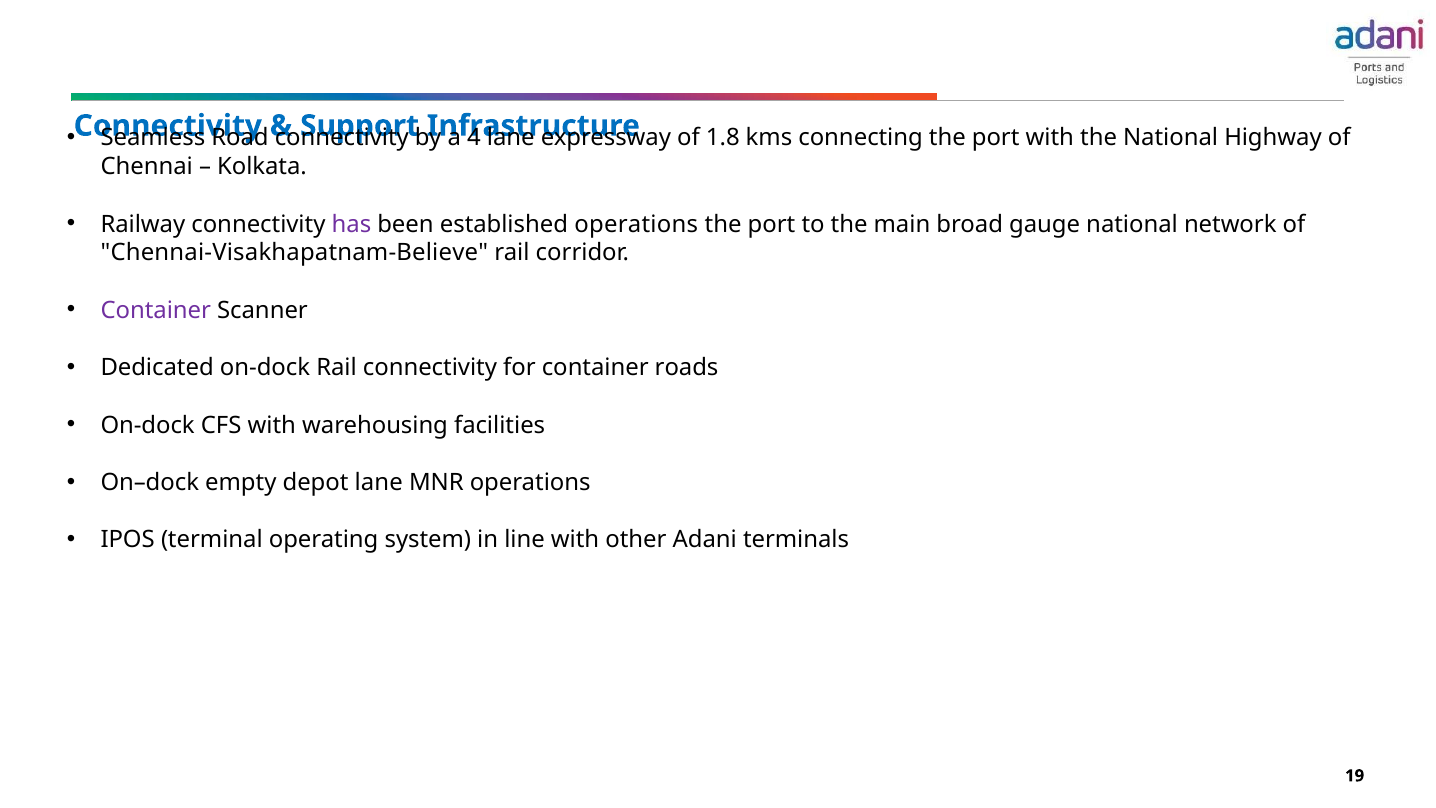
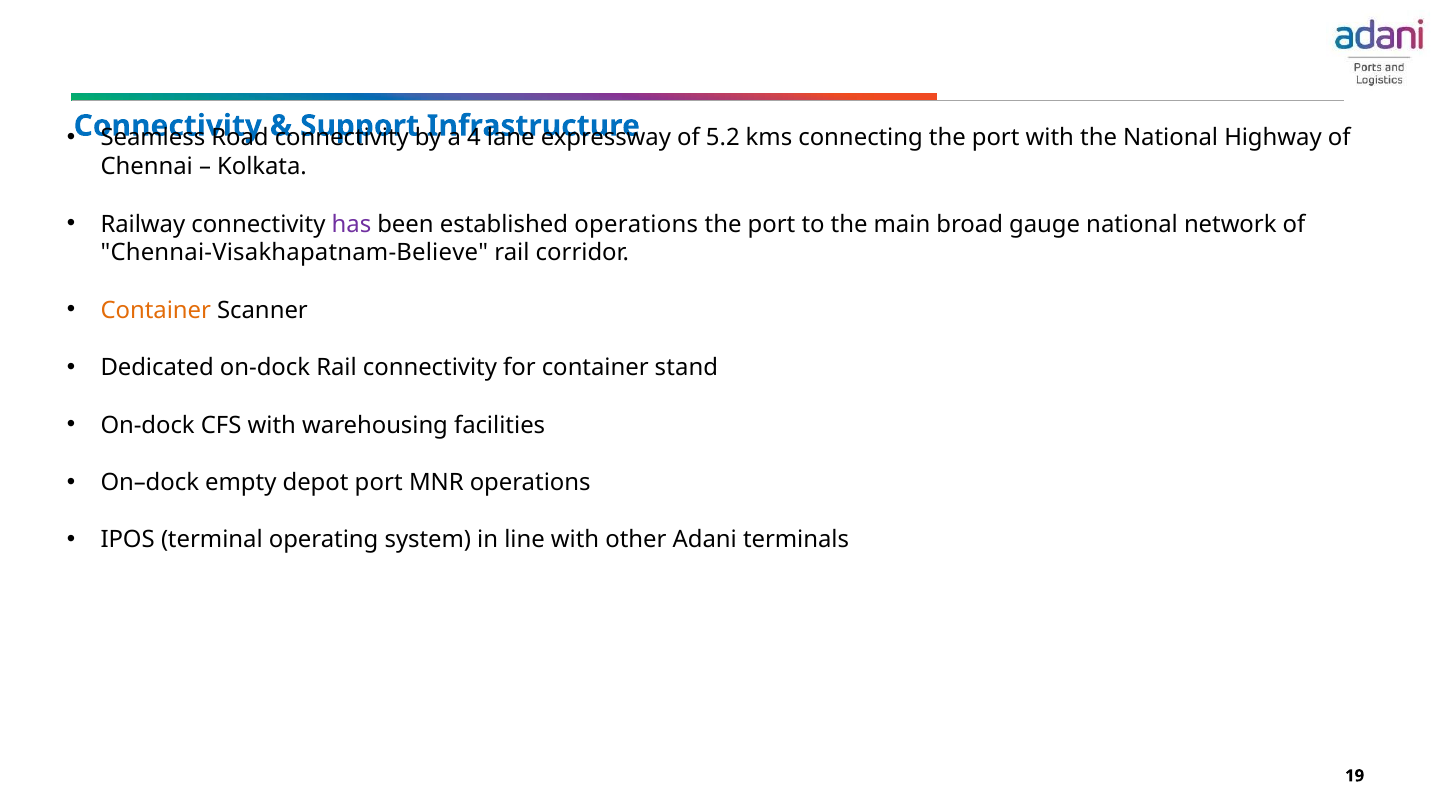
1.8: 1.8 -> 5.2 (723, 138)
Container colour: purple -> orange (156, 310)
roads: roads -> stand (686, 368)
depot lane: lane -> port (379, 482)
